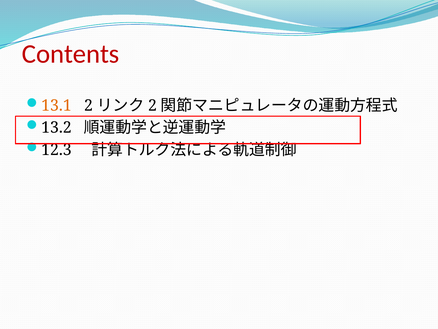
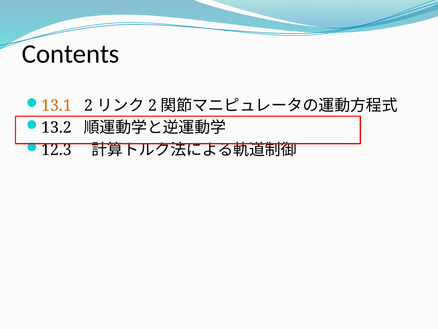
Contents colour: red -> black (71, 54)
